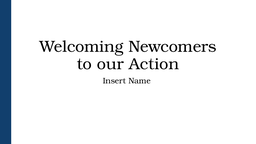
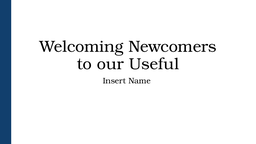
Action: Action -> Useful (154, 64)
